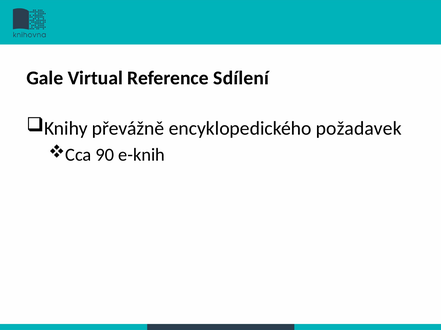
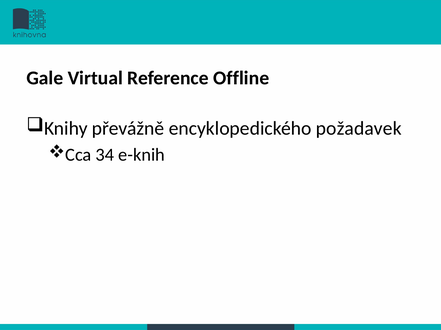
Sdílení: Sdílení -> Offline (241, 78)
90: 90 -> 34 (105, 155)
